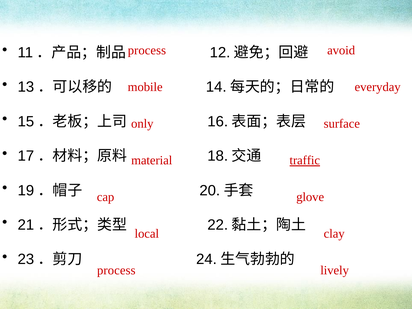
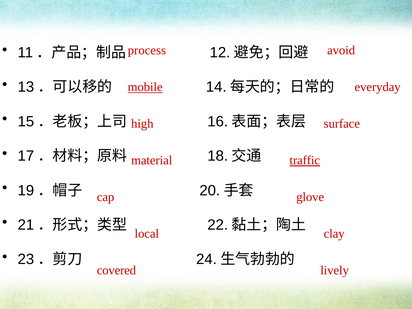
mobile underline: none -> present (145, 87)
only: only -> high (142, 124)
process: process -> covered (116, 270)
